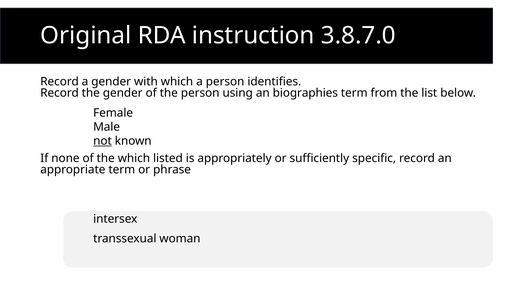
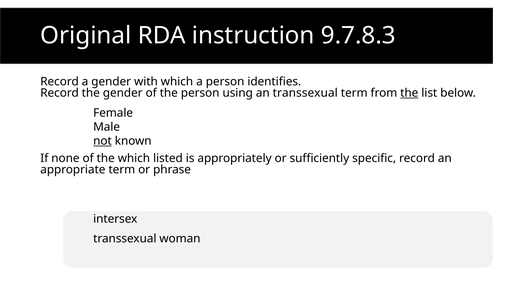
3.8.7.0: 3.8.7.0 -> 9.7.8.3 (358, 36)
an biographies: biographies -> transsexual (305, 93)
the underline: none -> present (409, 93)
